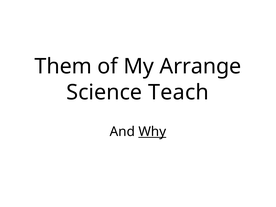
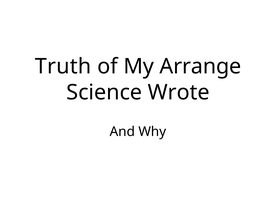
Them: Them -> Truth (63, 66)
Teach: Teach -> Wrote (179, 92)
Why underline: present -> none (152, 132)
